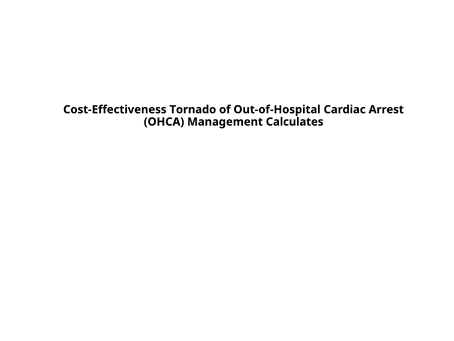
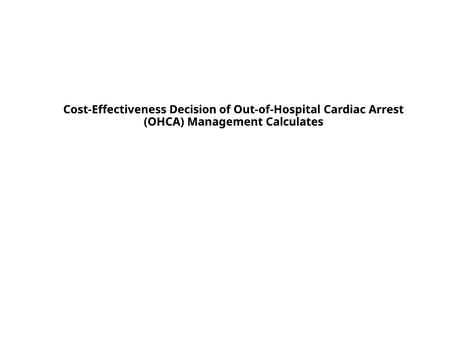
Tornado: Tornado -> Decision (193, 109)
